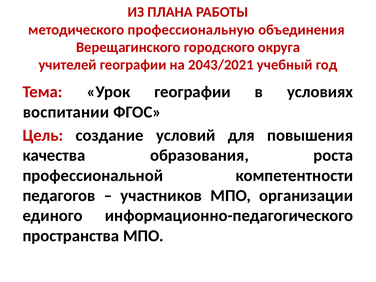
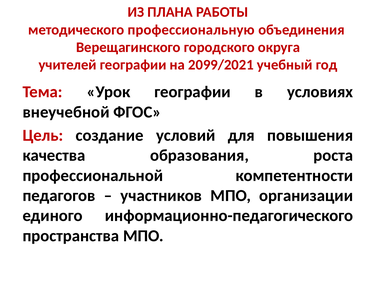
2043/2021: 2043/2021 -> 2099/2021 (221, 65)
воспитании: воспитании -> внеучебной (66, 112)
